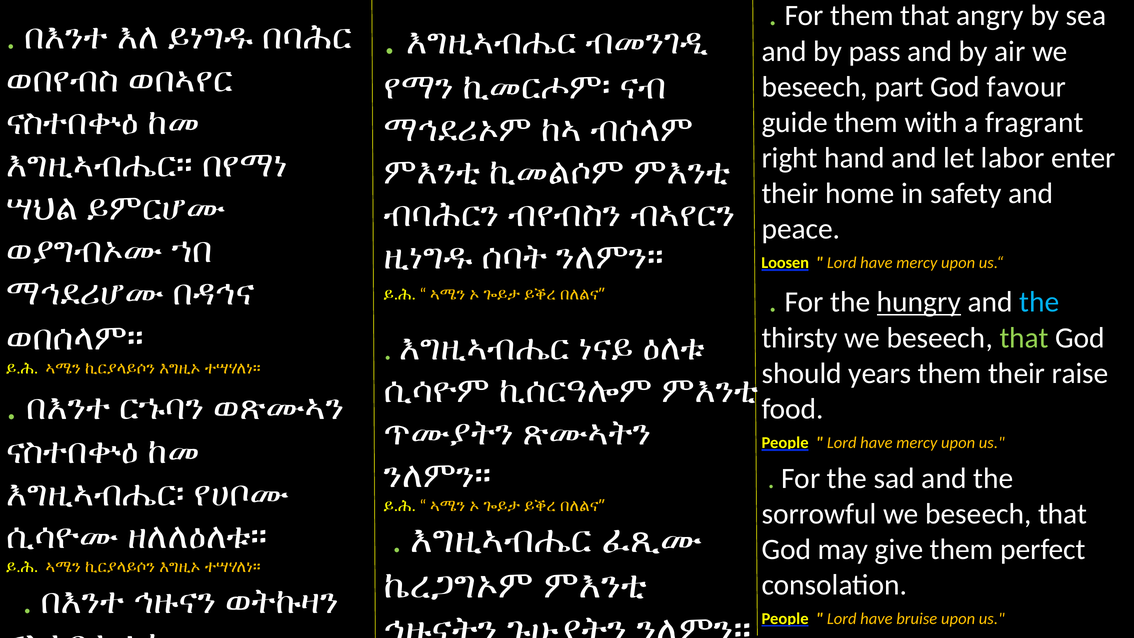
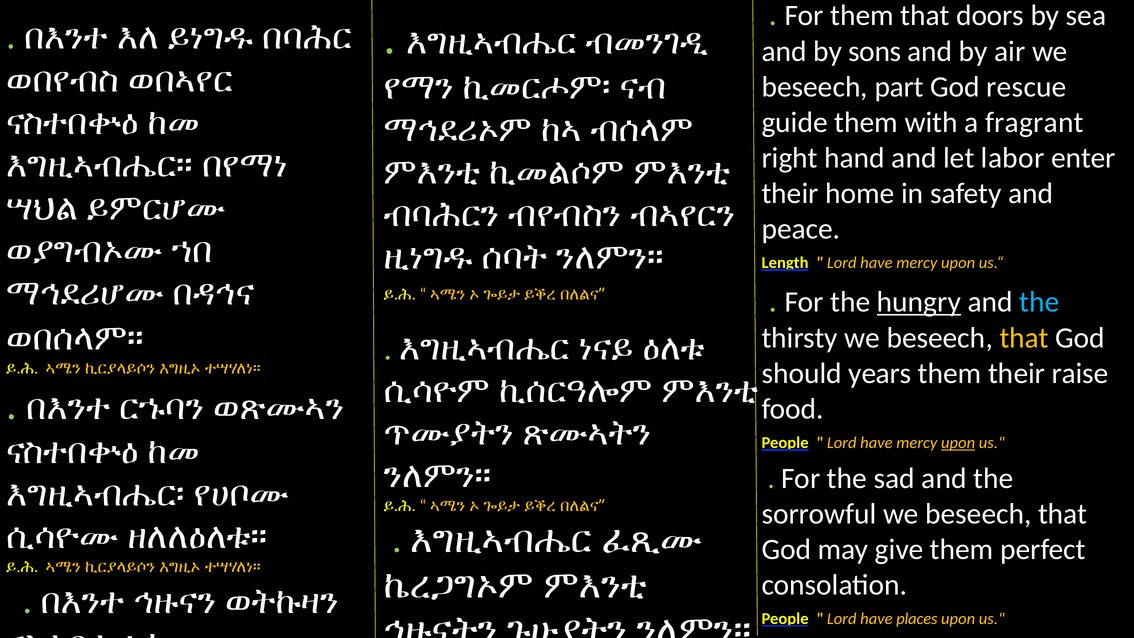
angry: angry -> doors (990, 16)
pass: pass -> sons (875, 52)
favour: favour -> rescue (1026, 87)
Loosen: Loosen -> Length (785, 263)
that colour: light green -> yellow (1024, 338)
upon underline: none -> present (958, 443)
bruise: bruise -> places (917, 618)
